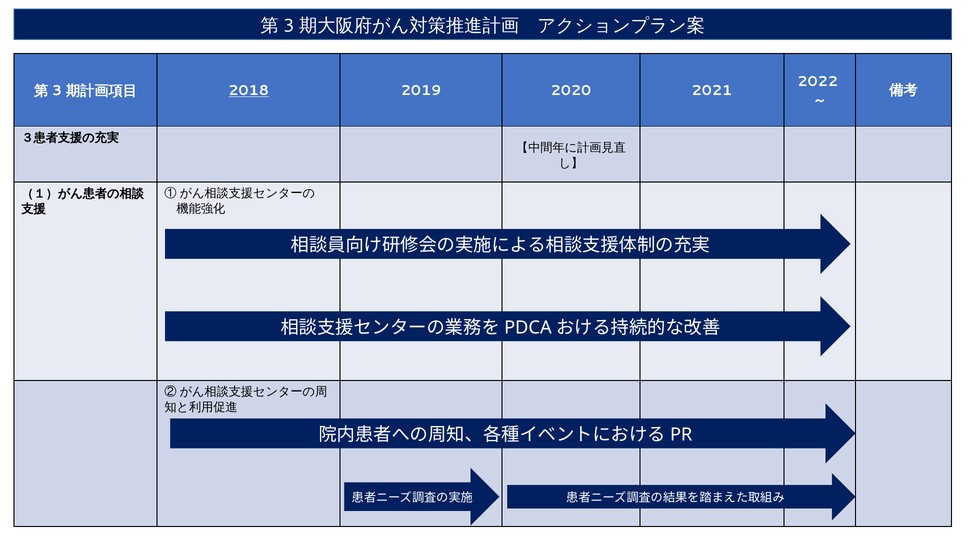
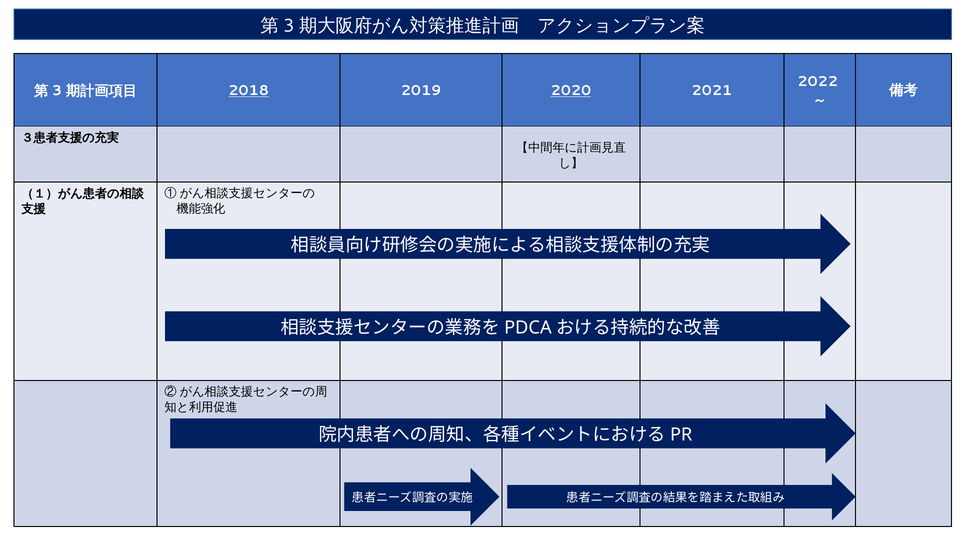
2020 underline: none -> present (571, 91)
